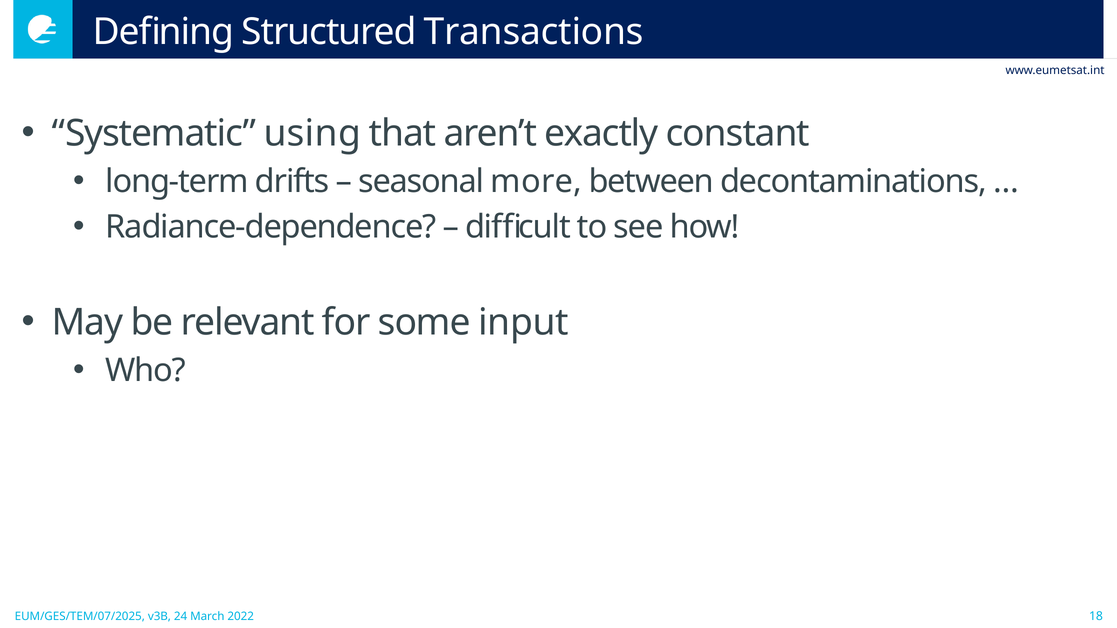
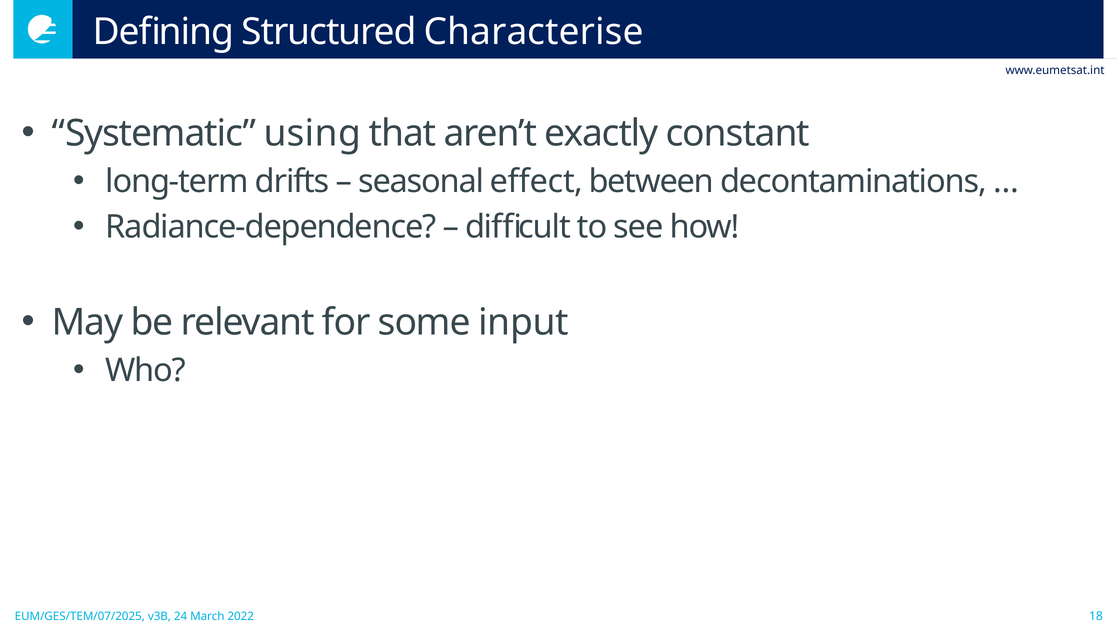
Transactions: Transactions -> Characterise (534, 32)
more: more -> effect (537, 182)
